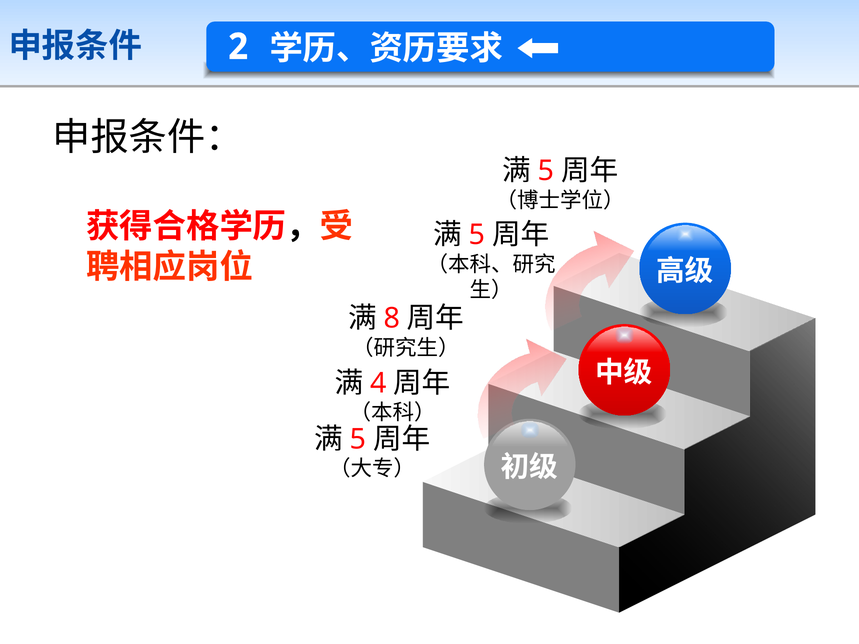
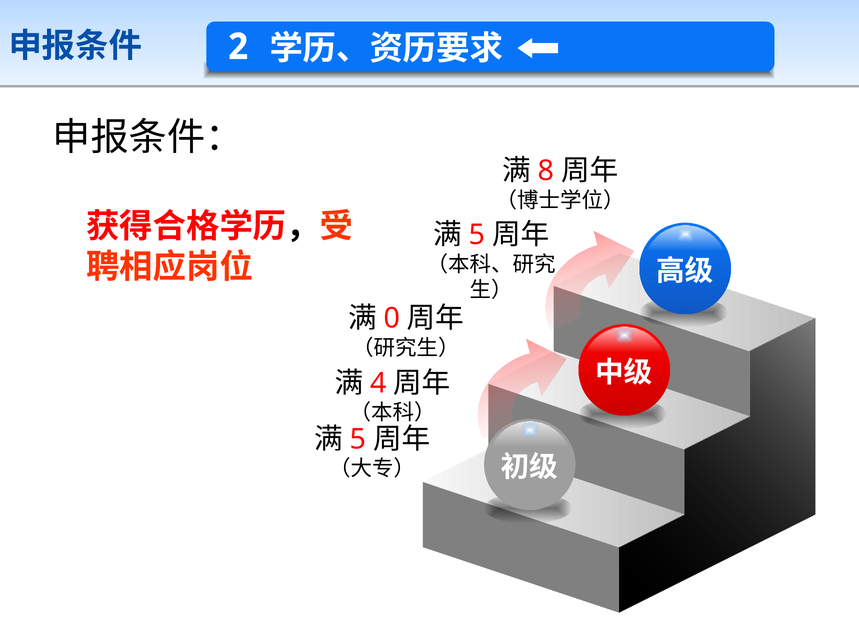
5: 5 -> 8 (546, 171)
8: 8 -> 0 (392, 319)
